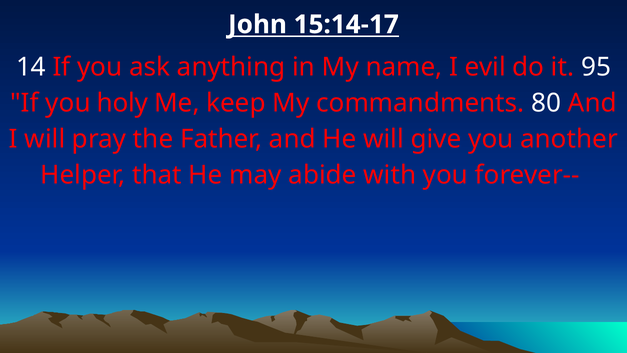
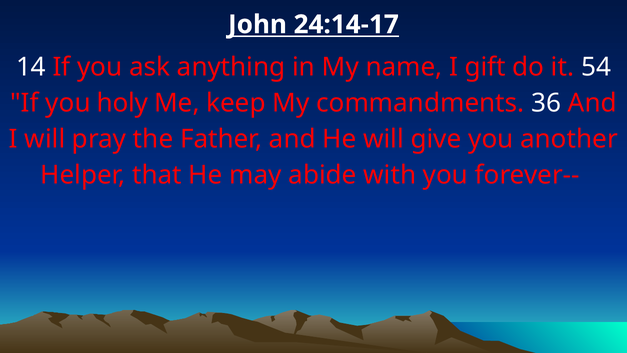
15:14-17: 15:14-17 -> 24:14-17 (346, 24)
evil: evil -> gift (485, 67)
95: 95 -> 54 (596, 67)
80: 80 -> 36 (546, 103)
